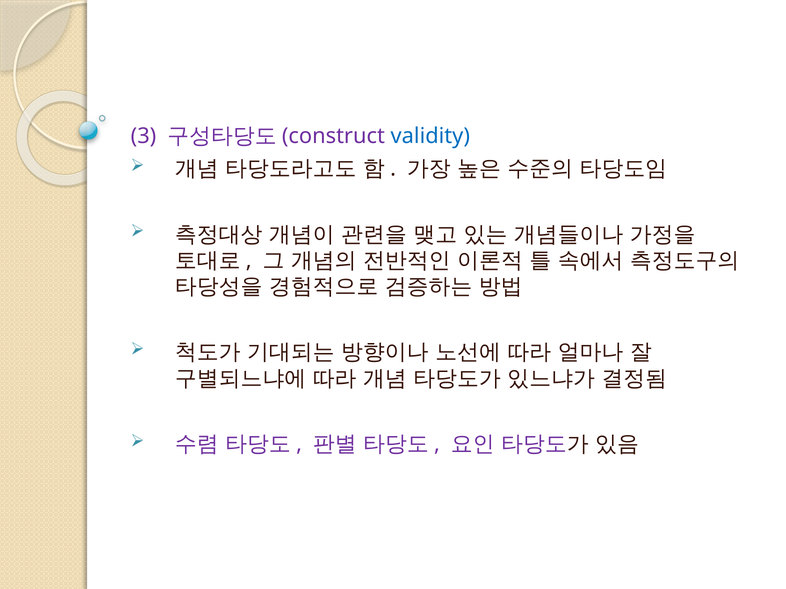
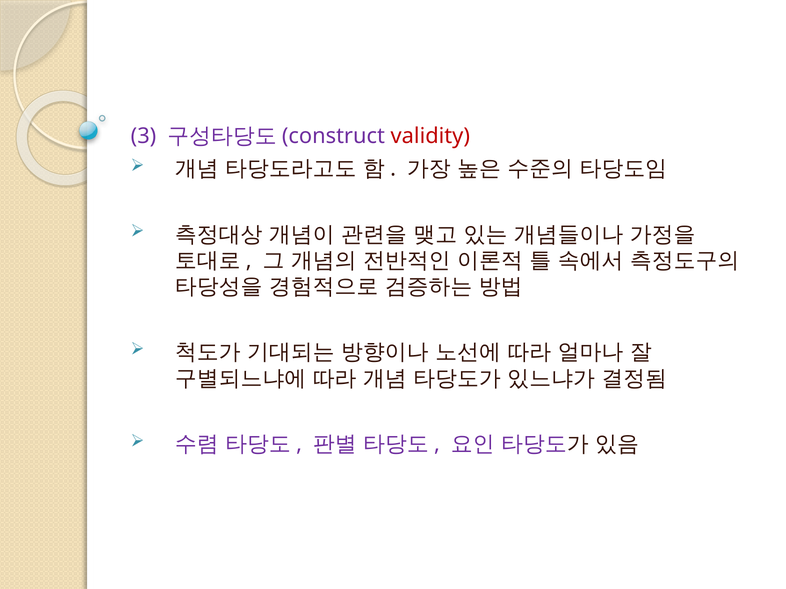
validity colour: blue -> red (430, 136)
